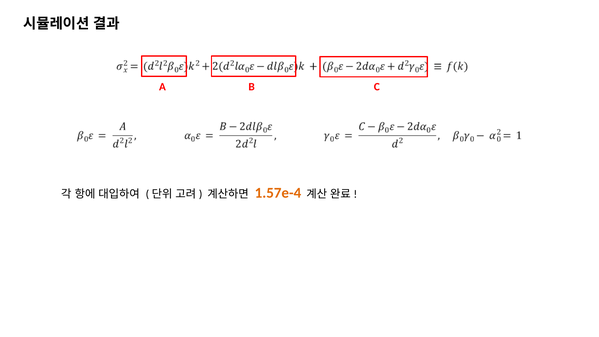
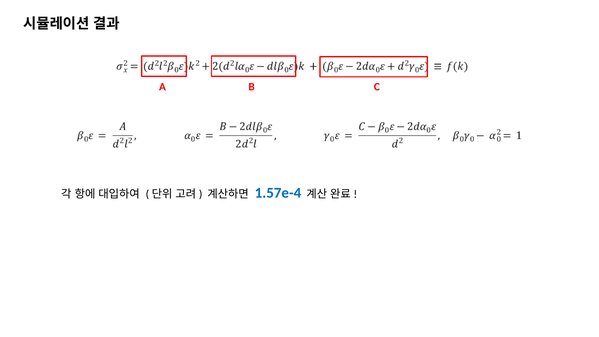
1.57e-4 colour: orange -> blue (278, 193)
